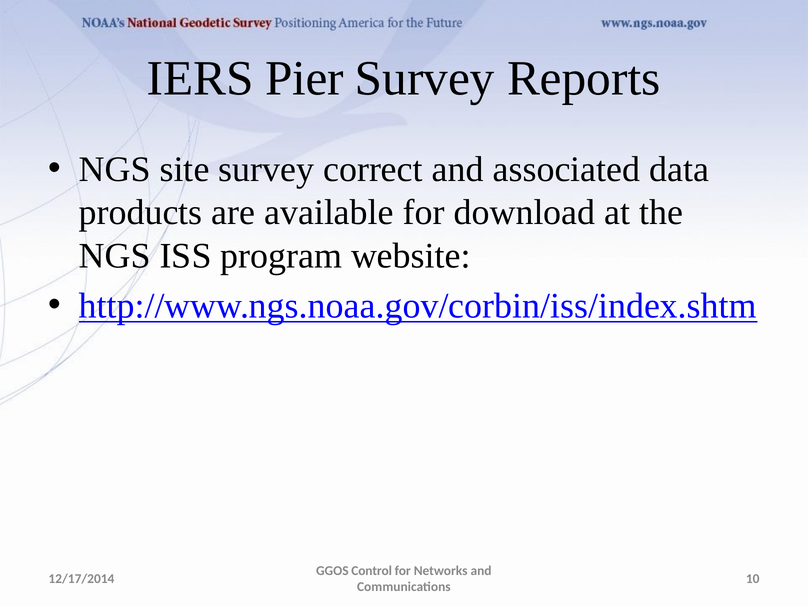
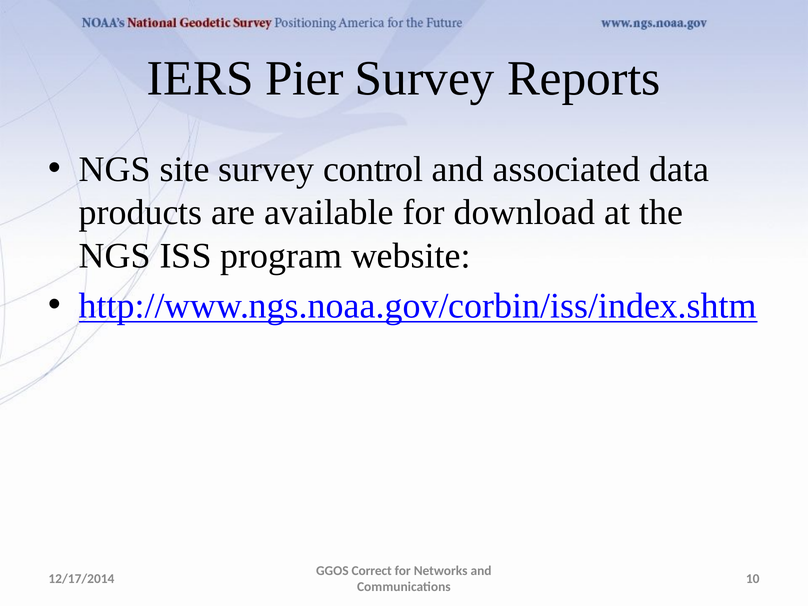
correct: correct -> control (373, 170)
Control: Control -> Correct (372, 571)
